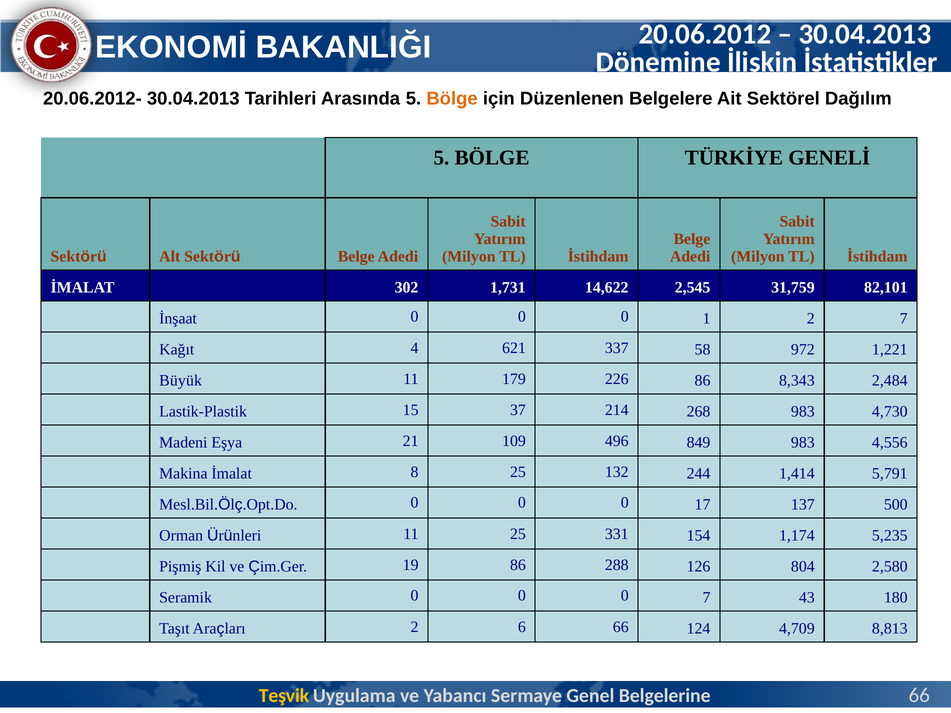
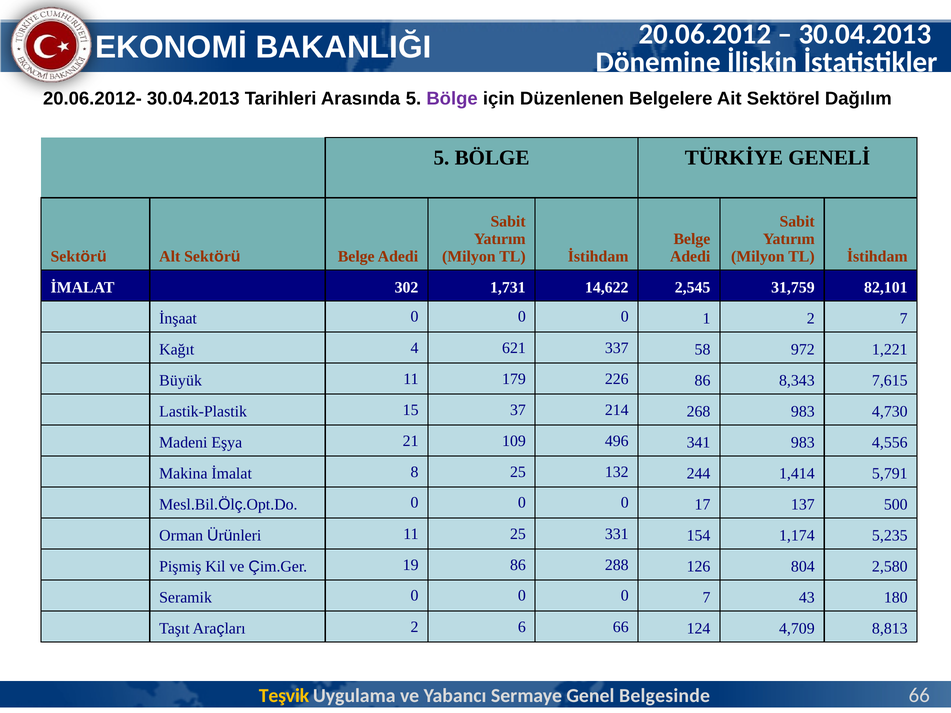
Bölge colour: orange -> purple (452, 99)
2,484: 2,484 -> 7,615 (890, 381)
849: 849 -> 341 (699, 443)
Belgelerine: Belgelerine -> Belgesinde (665, 696)
